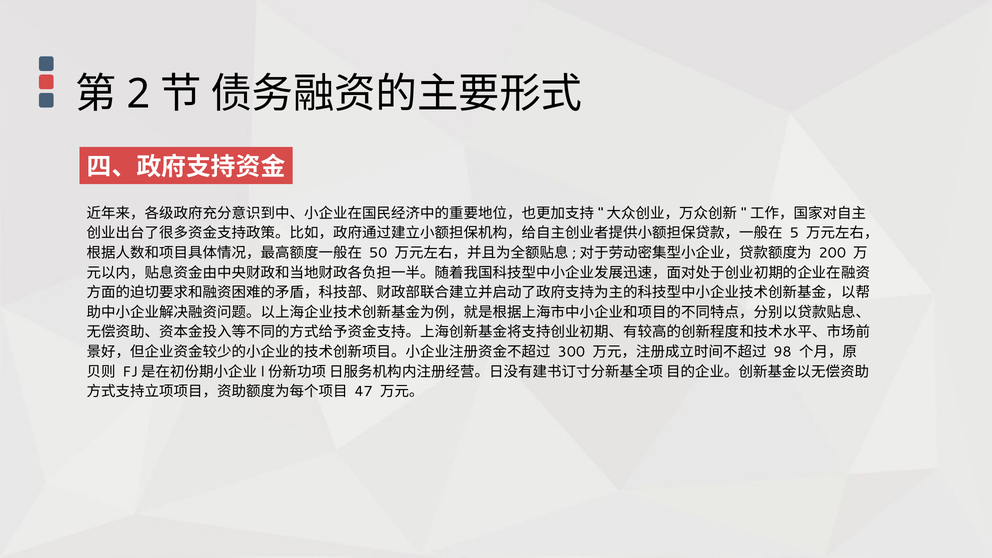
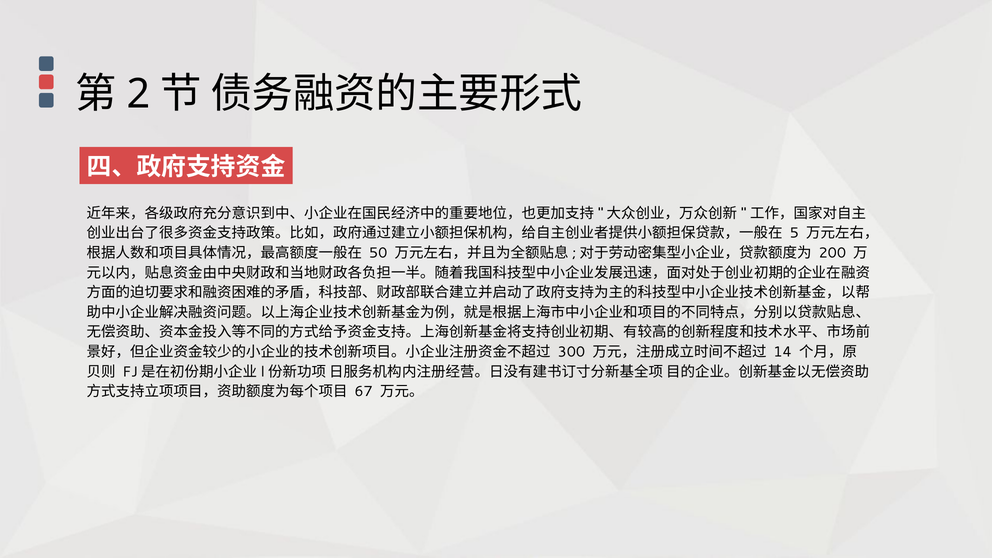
98: 98 -> 14 (782, 352)
47: 47 -> 67 (364, 392)
